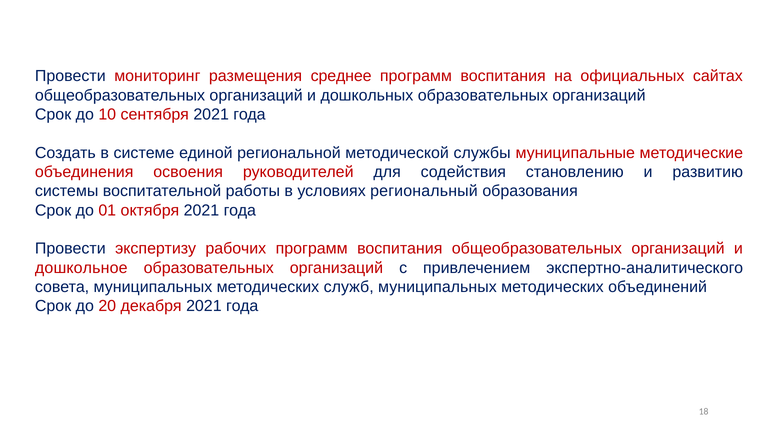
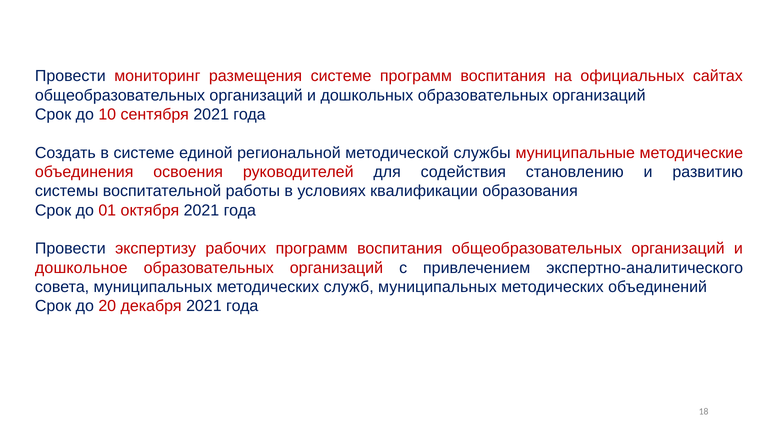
размещения среднее: среднее -> системе (341, 76)
региональный: региональный -> квалификации (424, 191)
